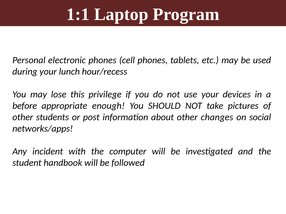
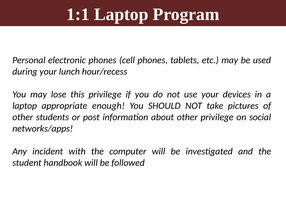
before: before -> laptop (25, 106)
other changes: changes -> privilege (217, 117)
